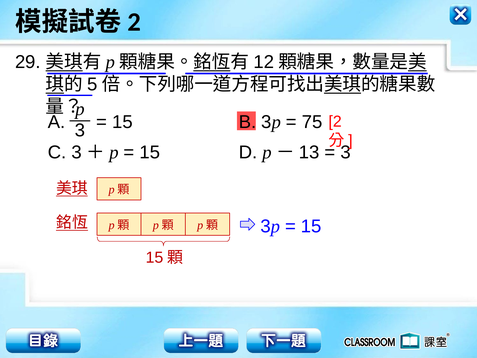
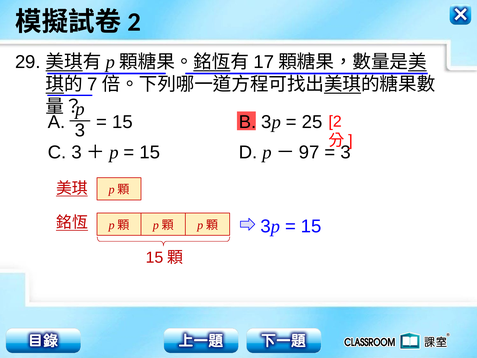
12: 12 -> 17 (264, 62)
5: 5 -> 7 (92, 84)
75: 75 -> 25 (312, 122)
13: 13 -> 97 (309, 152)
